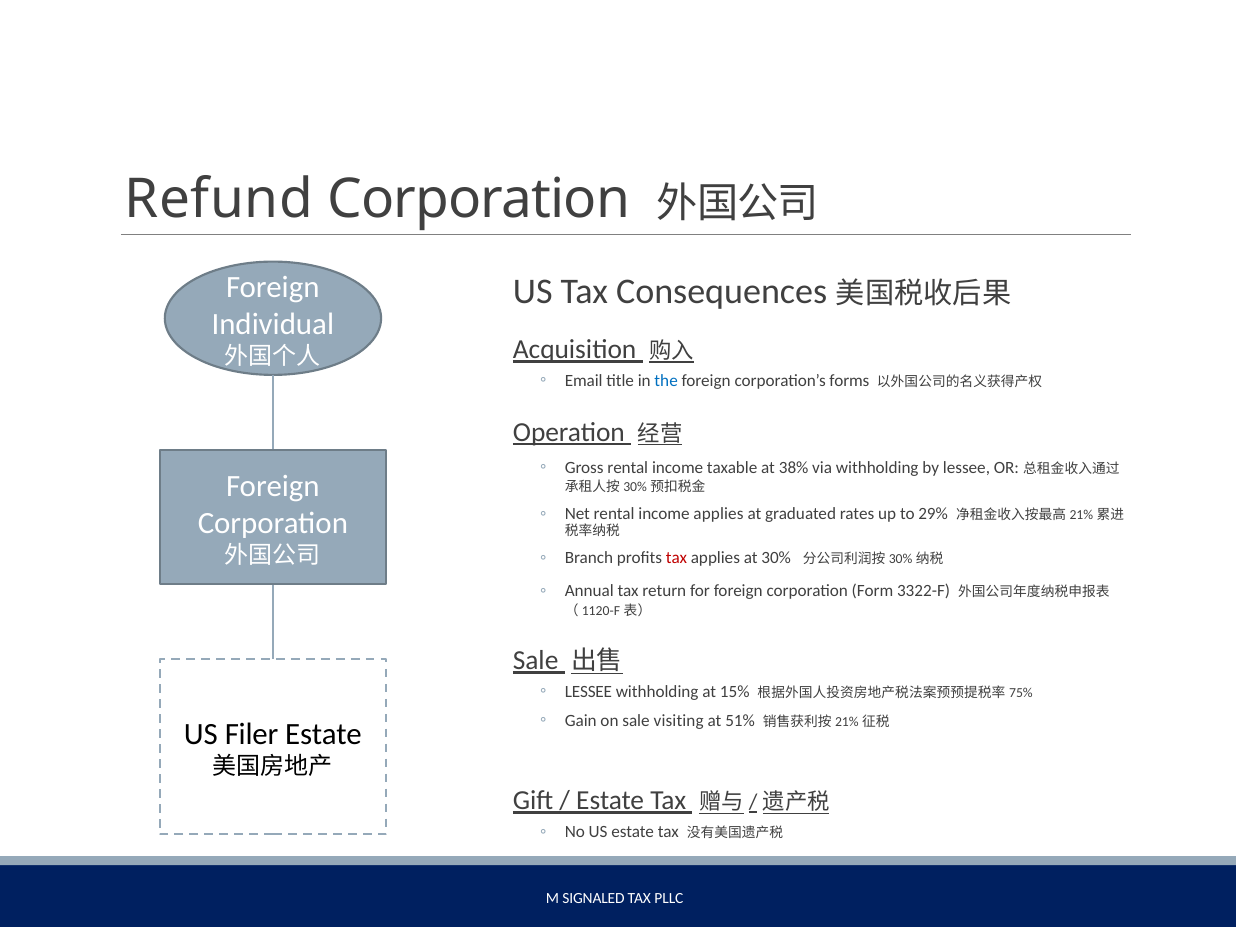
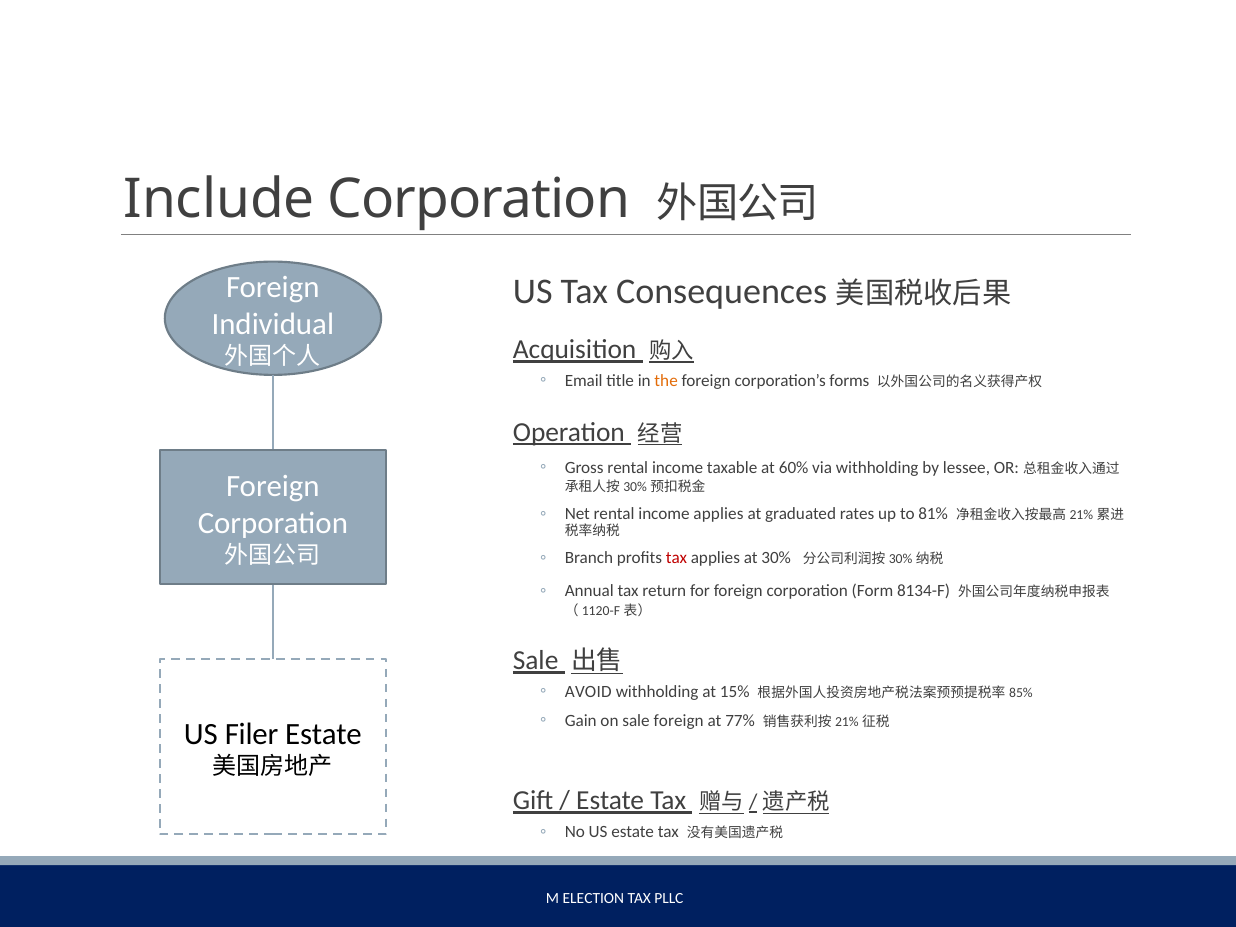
Refund: Refund -> Include (219, 199)
the colour: blue -> orange (666, 381)
38%: 38% -> 60% (794, 468)
29%: 29% -> 81% (933, 514)
3322-F: 3322-F -> 8134-F (924, 591)
LESSEE: LESSEE -> AVOID (588, 692)
75%: 75% -> 85% (1021, 693)
sale visiting: visiting -> foreign (679, 720)
51%: 51% -> 77% (740, 720)
SIGNALED: SIGNALED -> ELECTION (593, 899)
